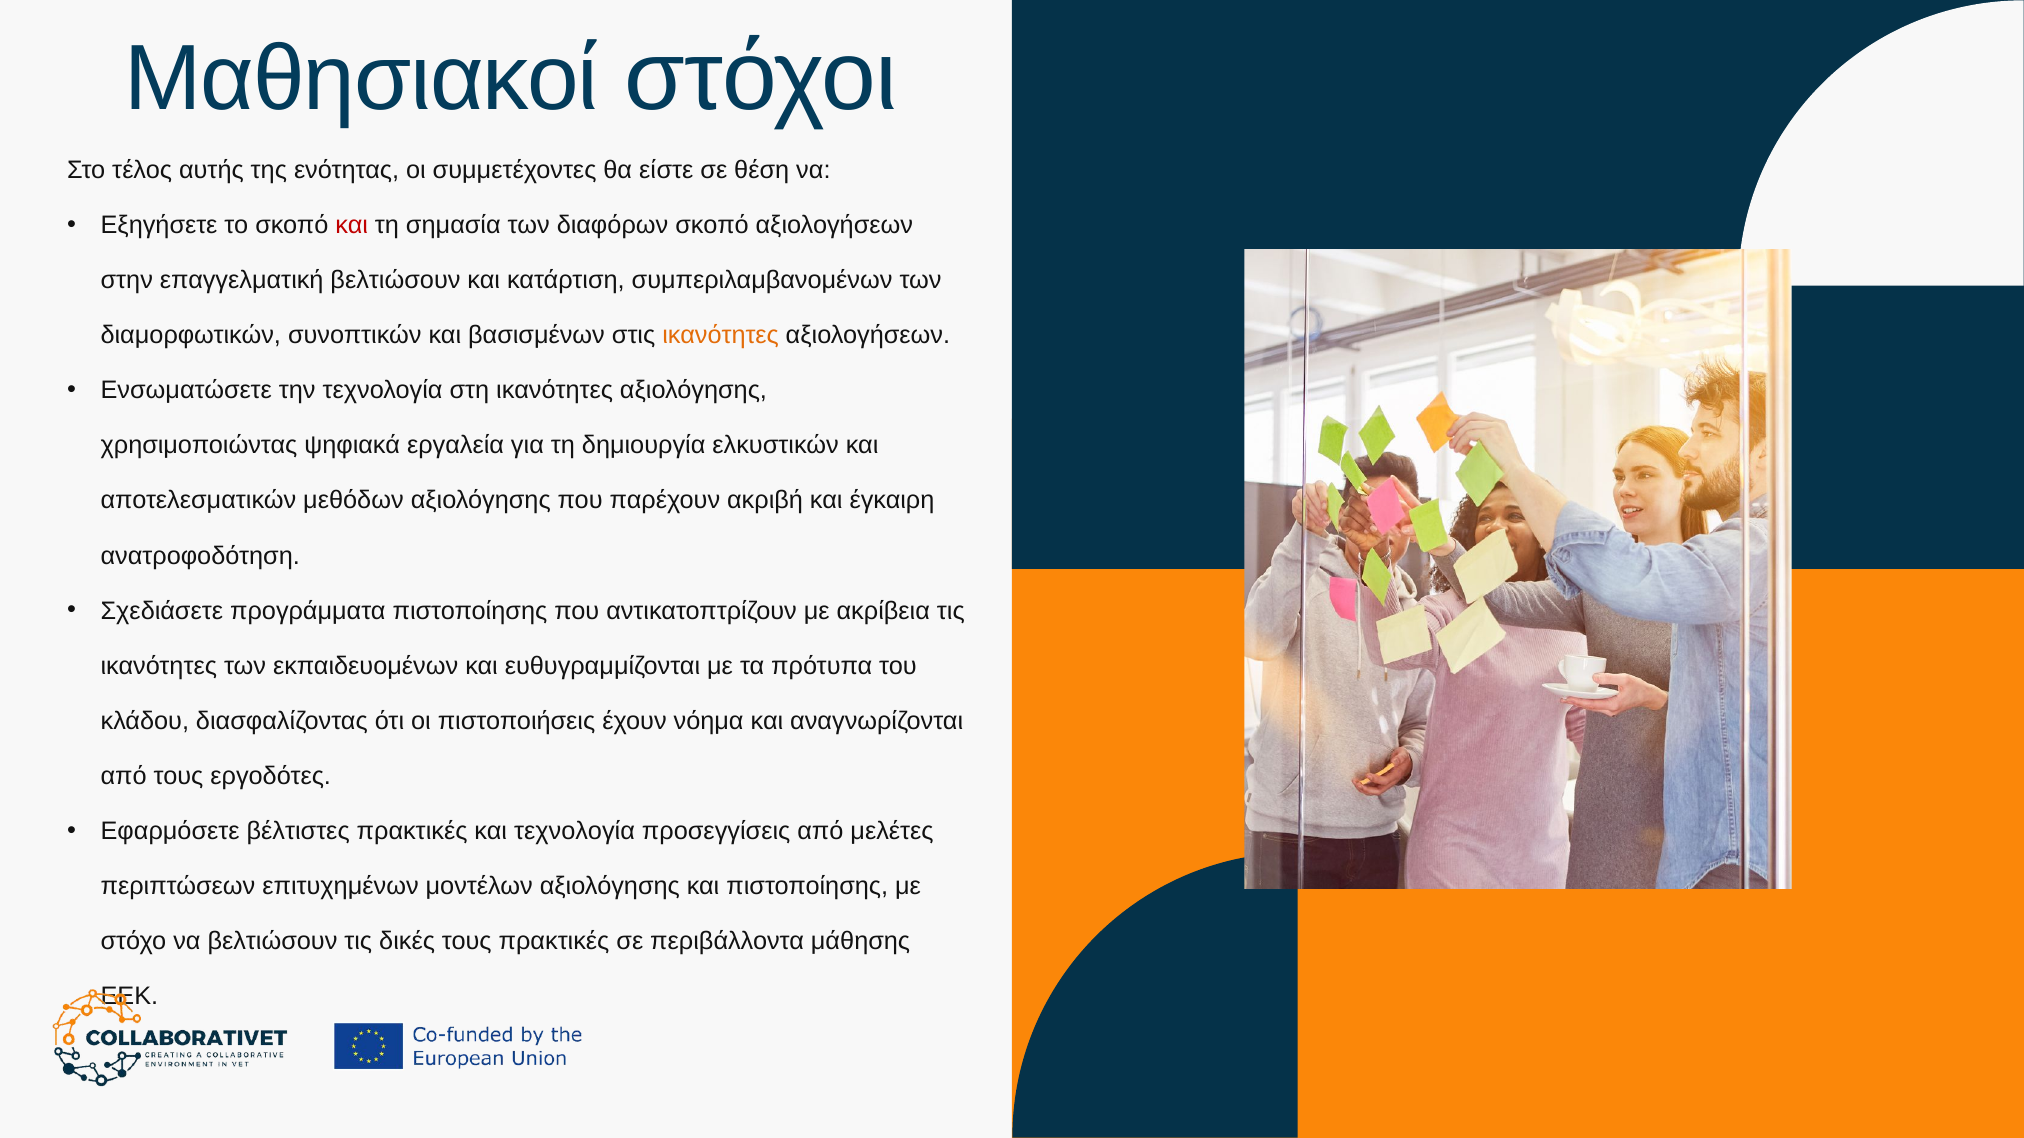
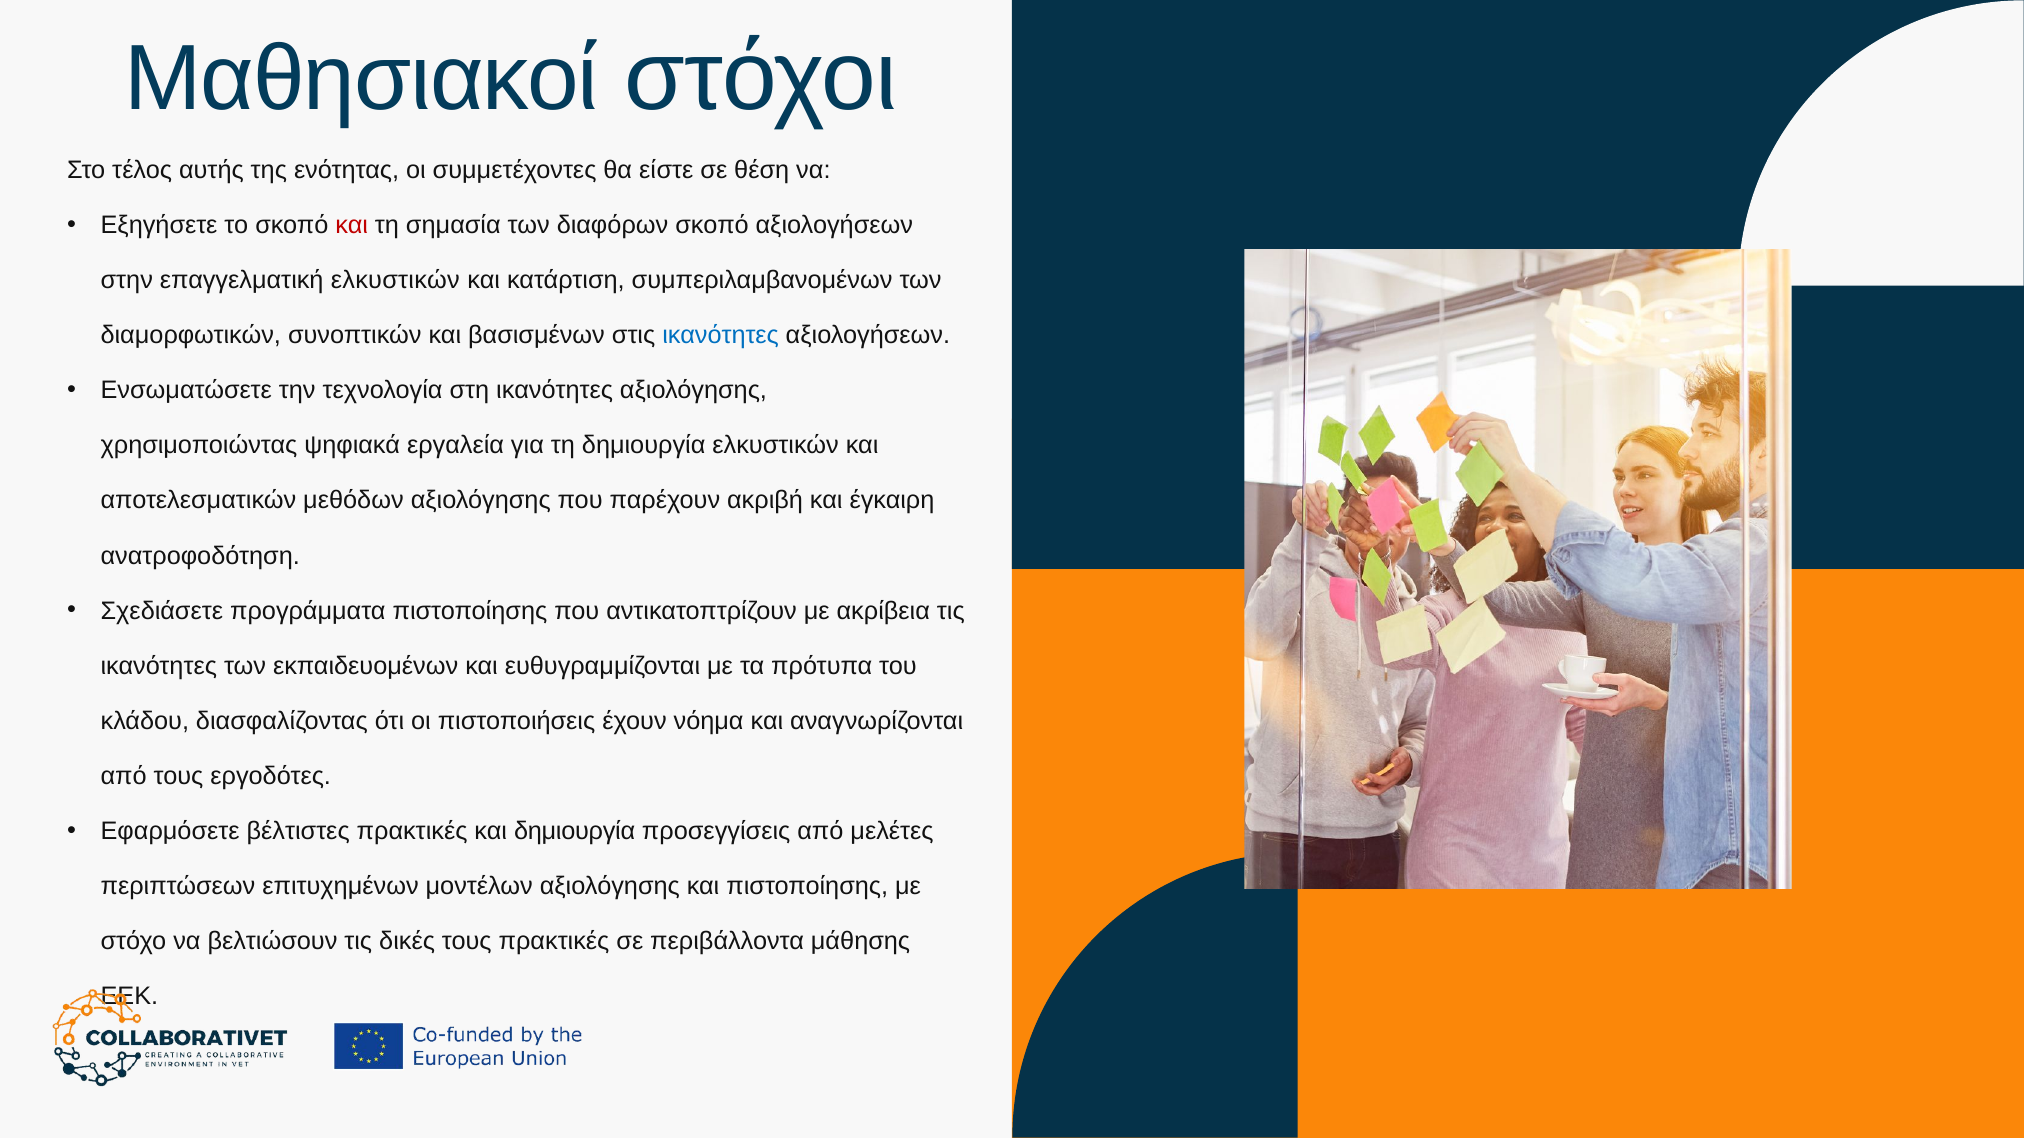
επαγγελματική βελτιώσουν: βελτιώσουν -> ελκυστικών (395, 280)
ικανότητες colour: orange -> blue (721, 336)
και τεχνολογία: τεχνολογία -> δημιουργία (575, 831)
